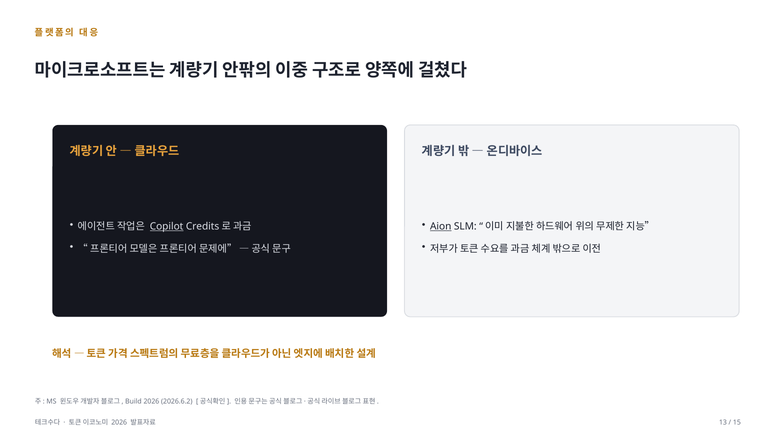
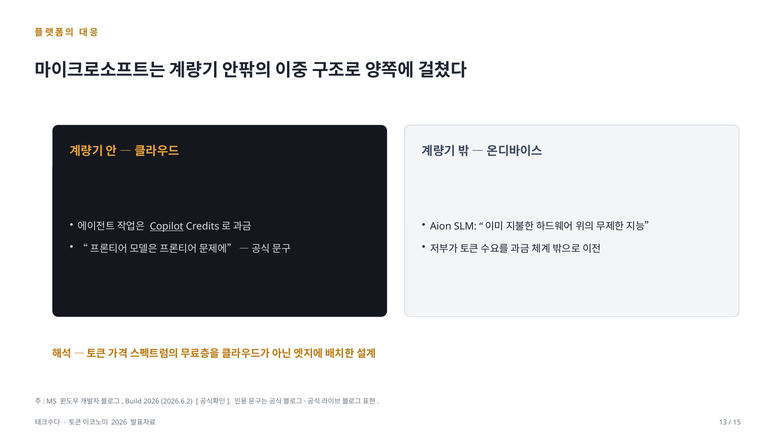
Aion underline: present -> none (441, 227)
